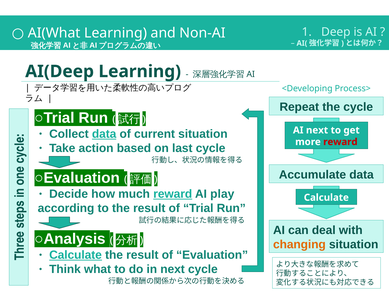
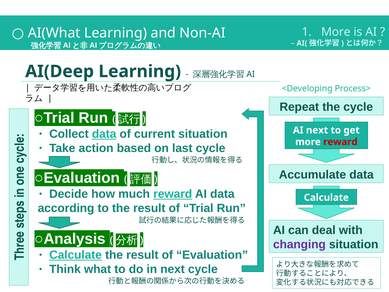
Deep: Deep -> More (336, 32)
AI play: play -> data (222, 194)
changing colour: orange -> purple (299, 244)
